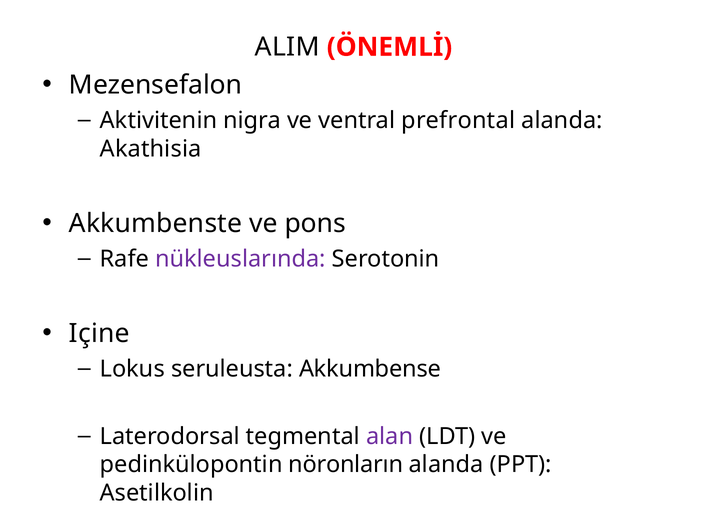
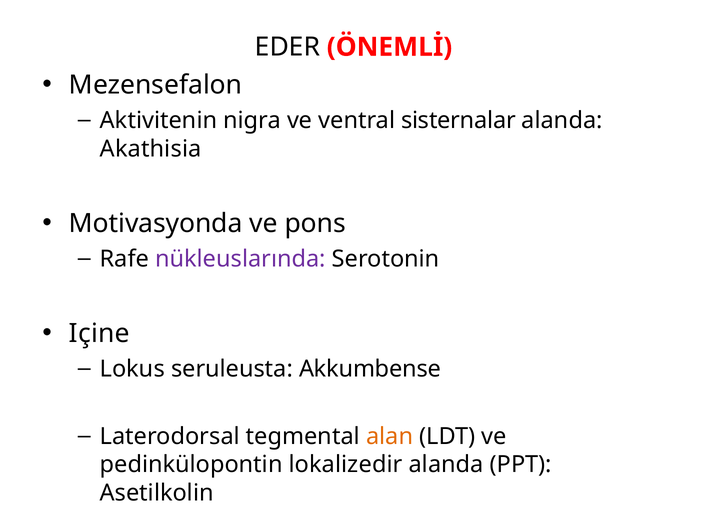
ALIM: ALIM -> EDER (287, 47)
prefrontal: prefrontal -> sisternalar (458, 121)
Akkumbenste: Akkumbenste -> Motivasyonda (156, 223)
alan colour: purple -> orange (390, 437)
nöronların: nöronların -> lokalizedir (346, 465)
